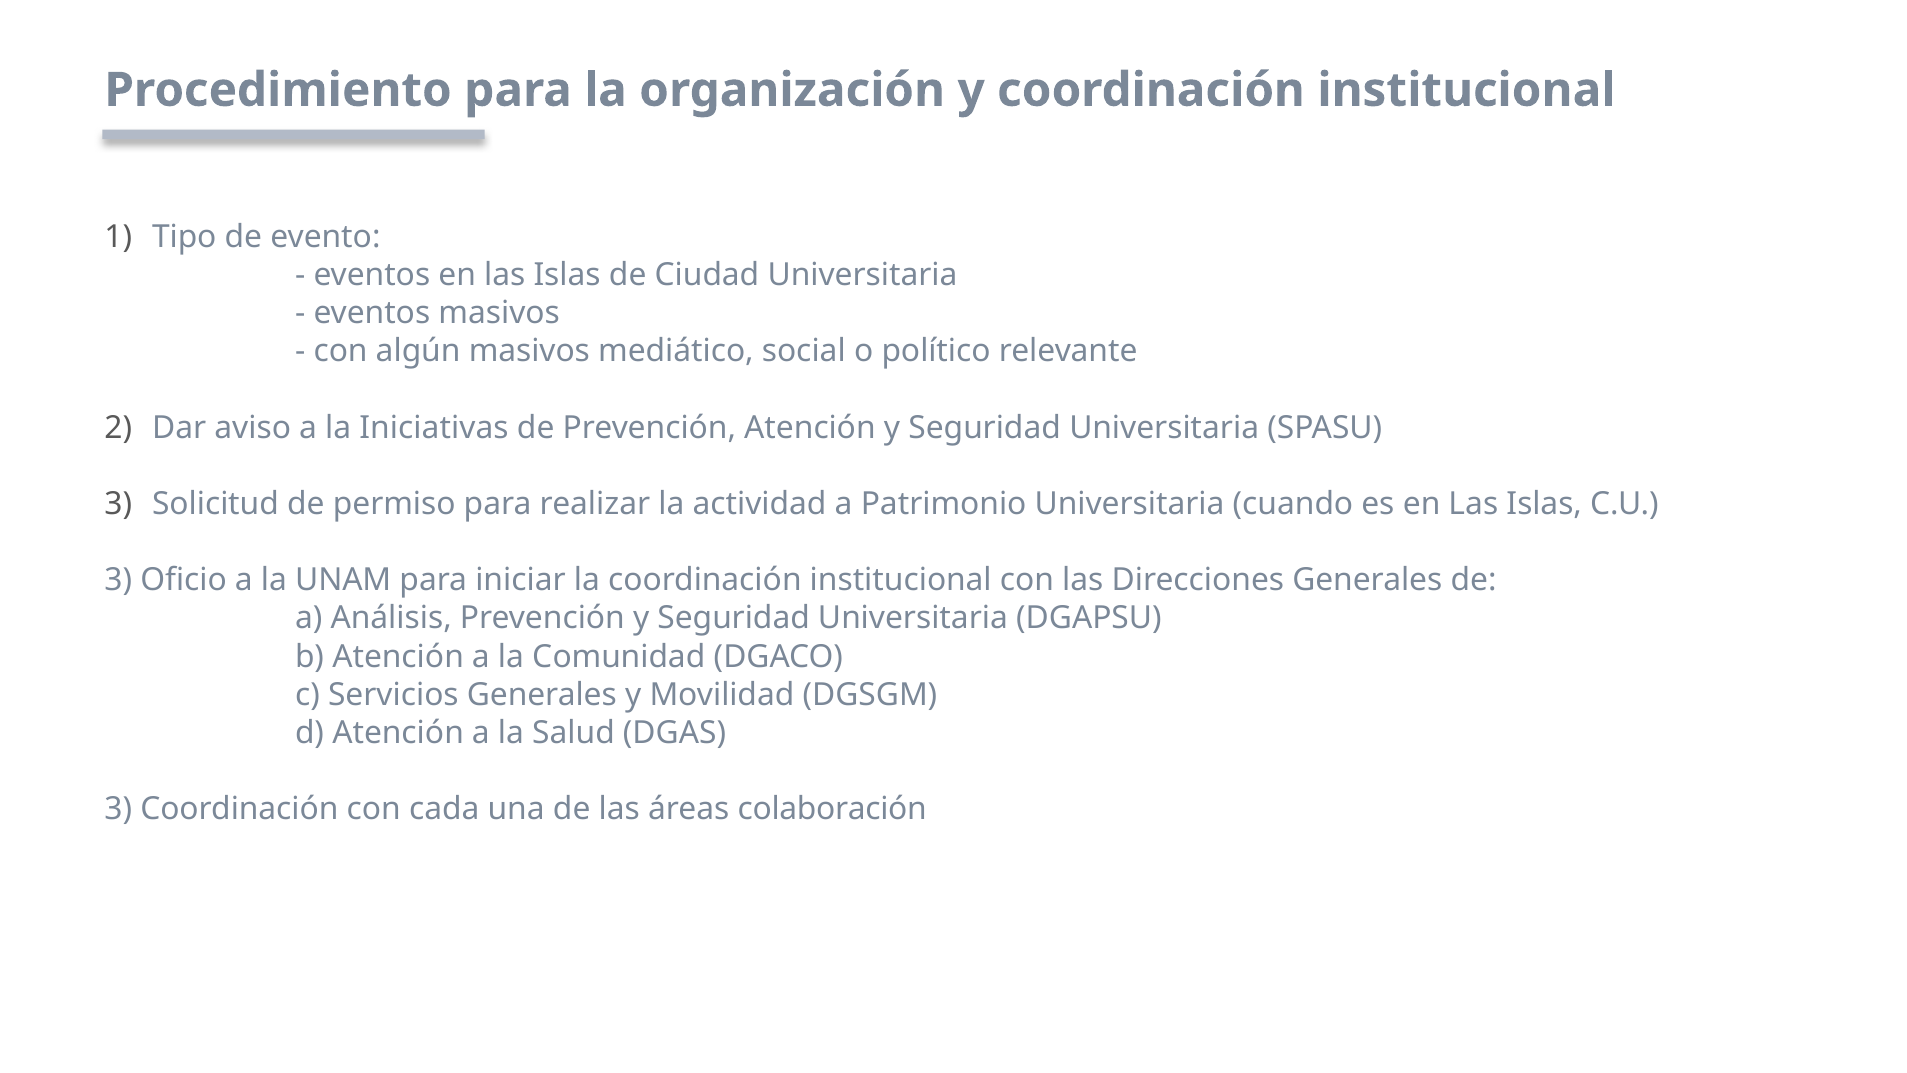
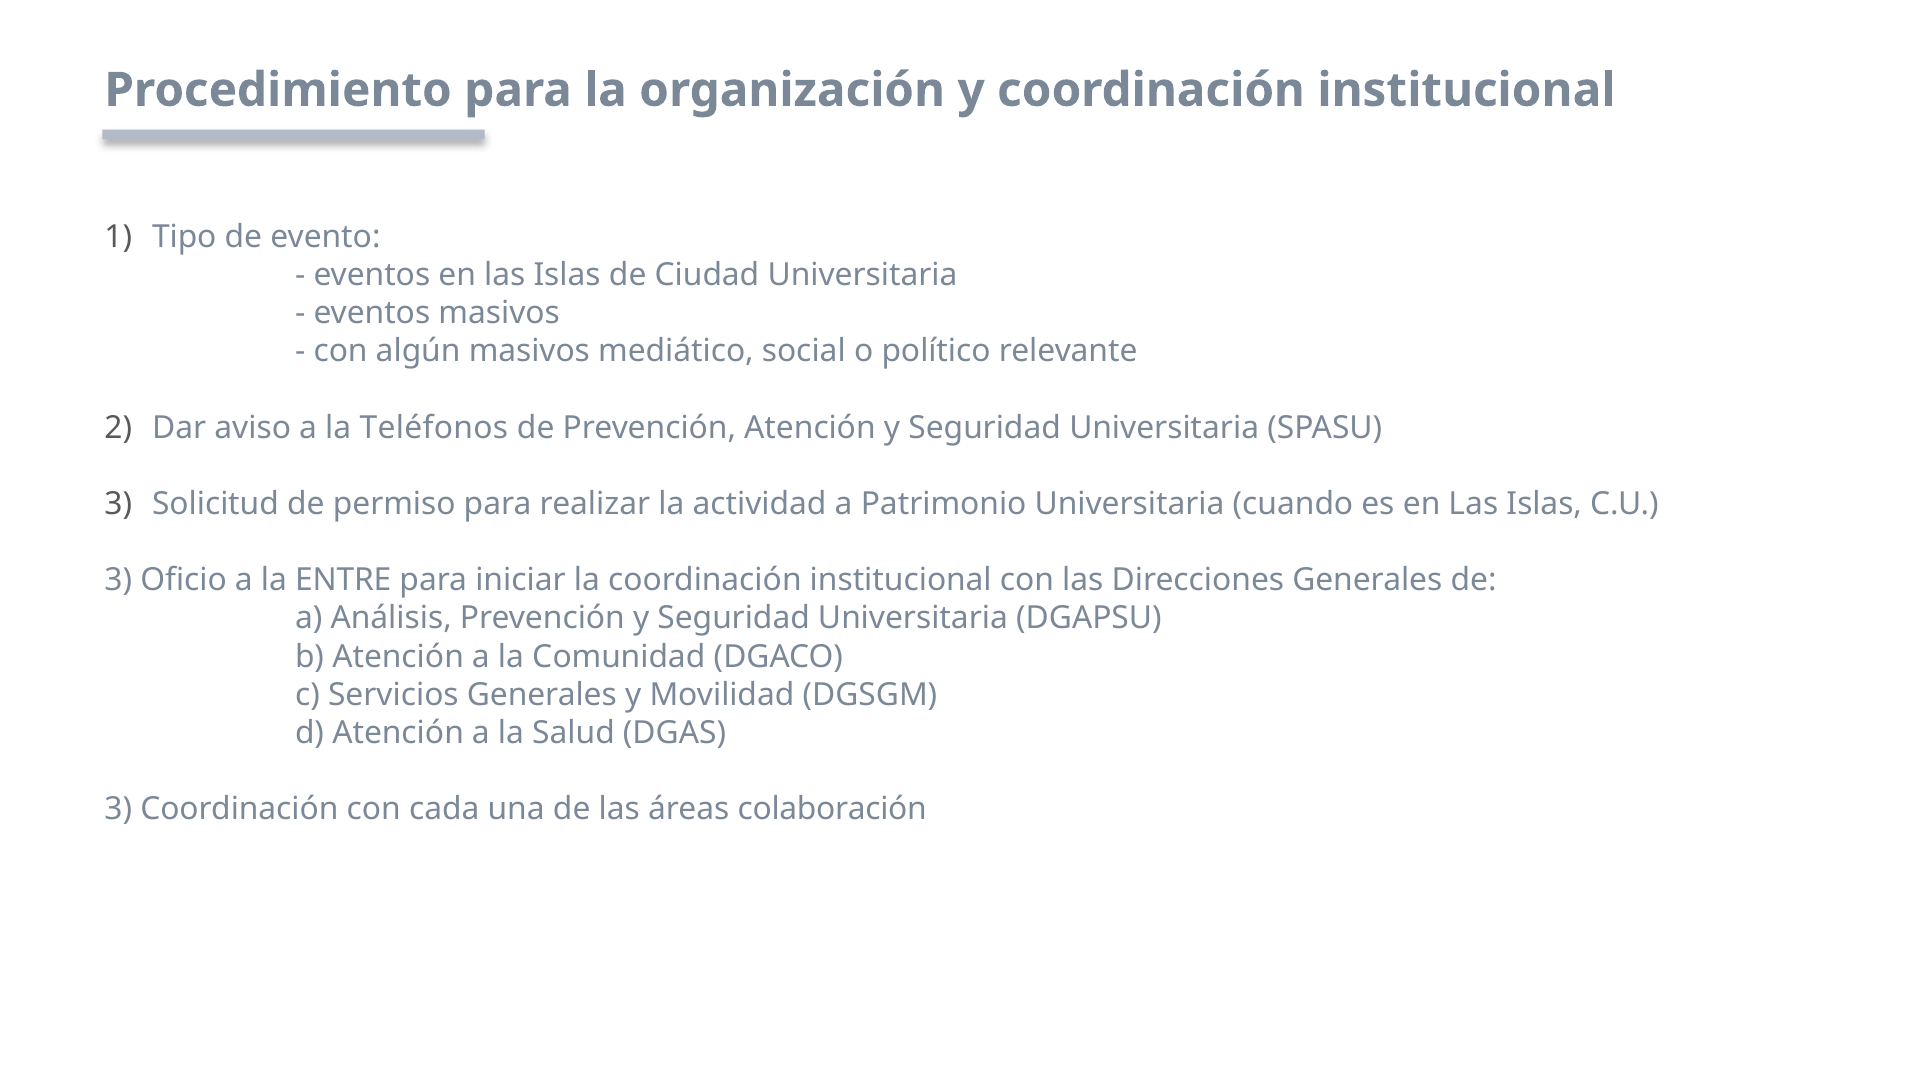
Iniciativas: Iniciativas -> Teléfonos (434, 428)
UNAM: UNAM -> ENTRE (343, 580)
